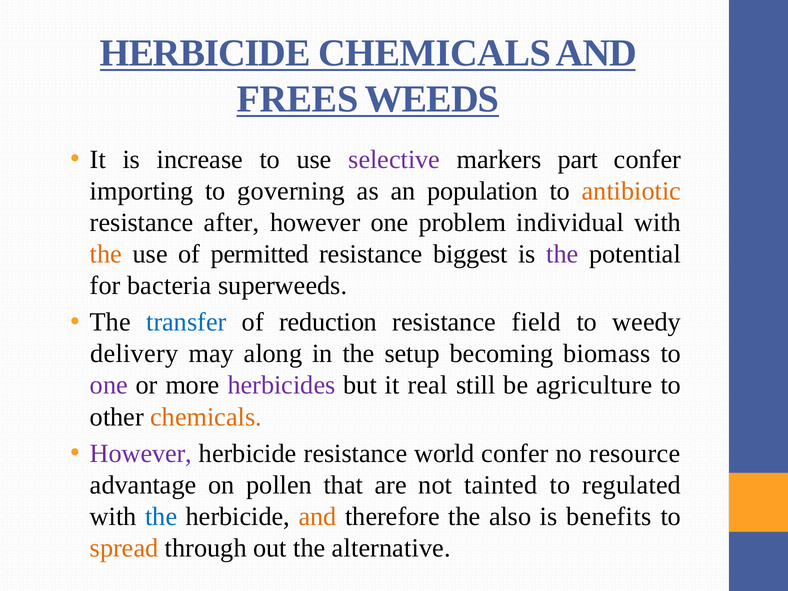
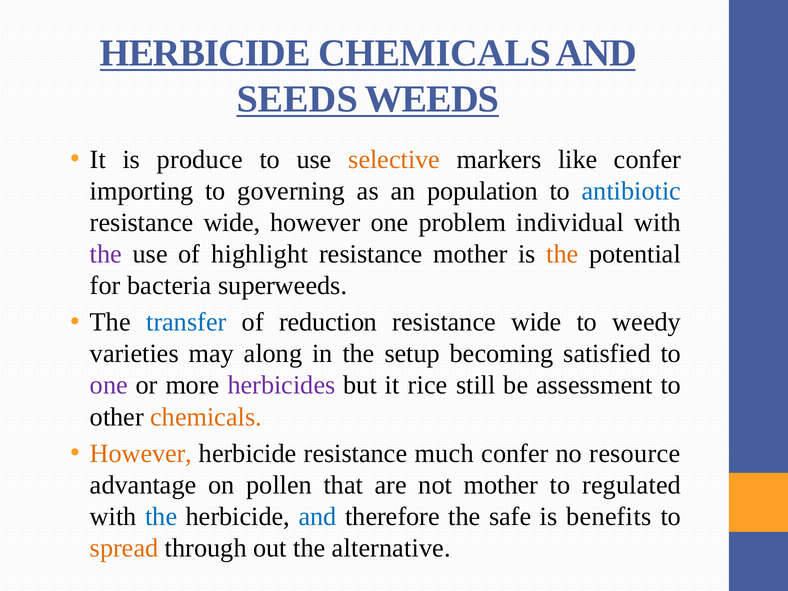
FREES: FREES -> SEEDS (297, 99)
increase: increase -> produce (200, 159)
selective colour: purple -> orange (394, 159)
part: part -> like (578, 159)
antibiotic colour: orange -> blue (631, 191)
after: after -> wide (232, 222)
the colour: orange -> purple (106, 254)
permitted: permitted -> highlight (260, 254)
resistance biggest: biggest -> mother (470, 254)
the colour: purple -> orange (562, 254)
field: field -> wide (536, 322)
delivery: delivery -> varieties (134, 354)
biomass: biomass -> satisfied (607, 354)
real: real -> rice (428, 385)
agriculture: agriculture -> assessment (594, 385)
However colour: purple -> orange (141, 454)
world: world -> much (444, 454)
not tainted: tainted -> mother (501, 485)
and colour: orange -> blue (318, 517)
also: also -> safe (510, 517)
